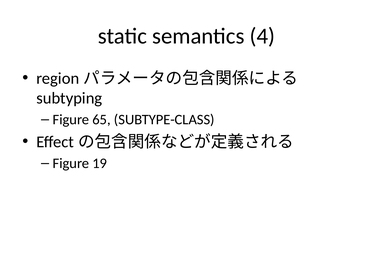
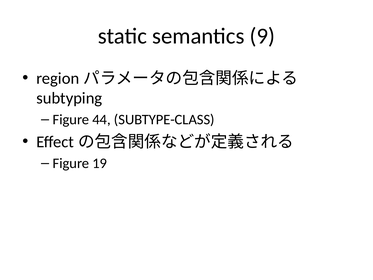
4: 4 -> 9 (262, 36)
65: 65 -> 44 (102, 120)
